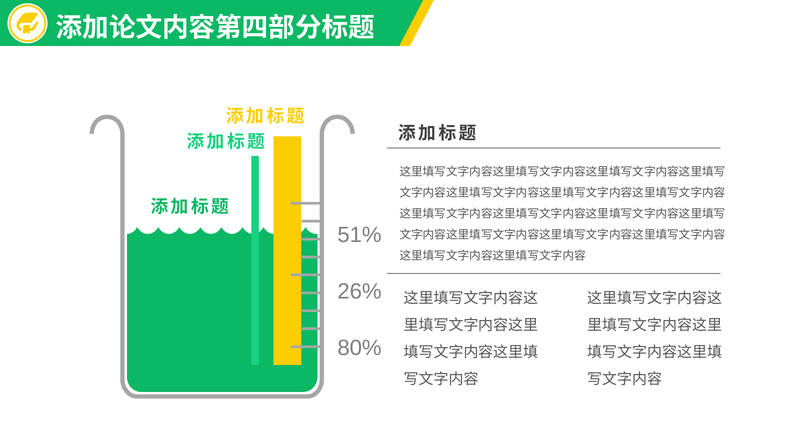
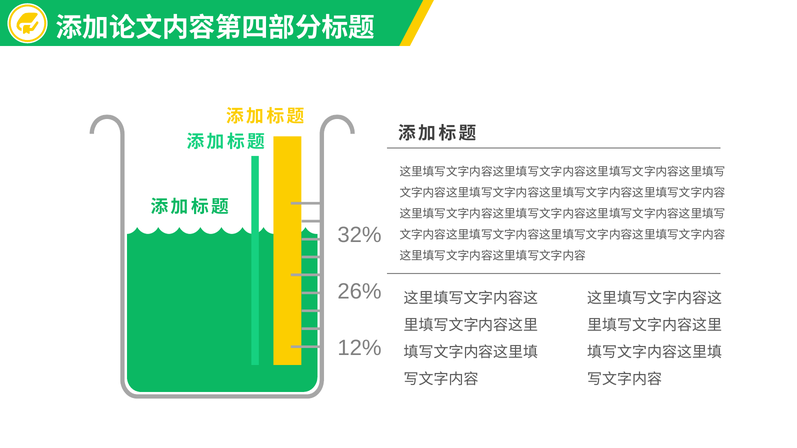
51%: 51% -> 32% (360, 235)
80%: 80% -> 12% (360, 348)
